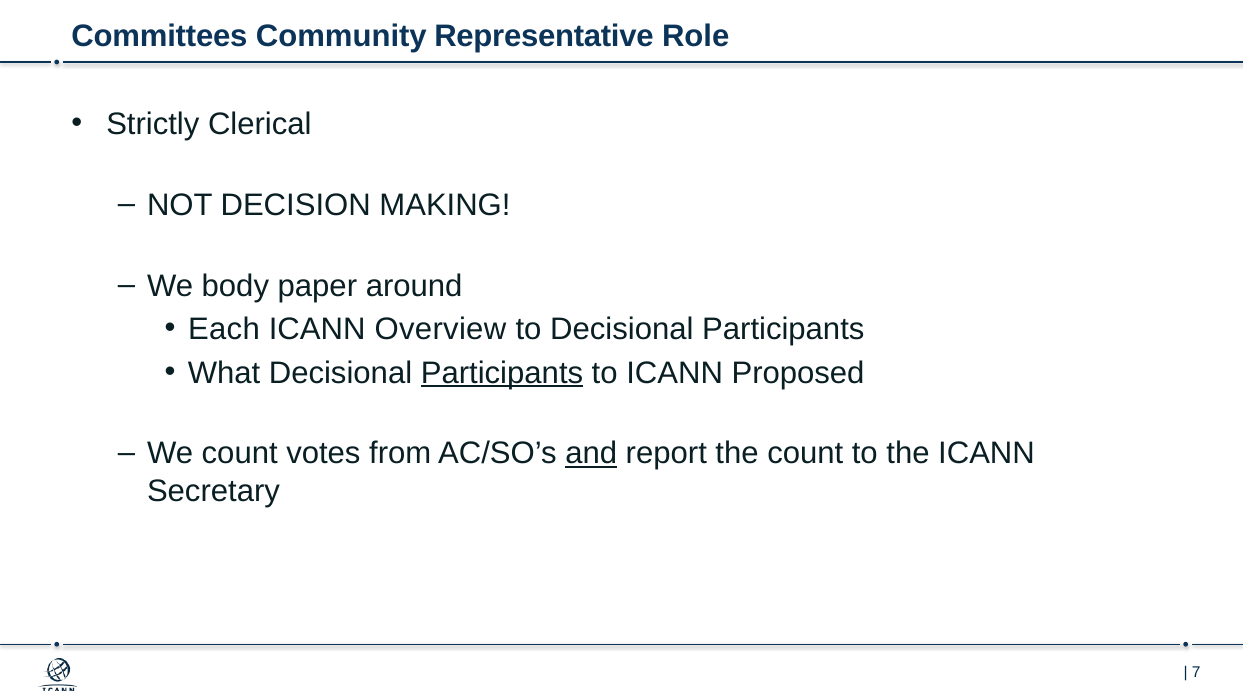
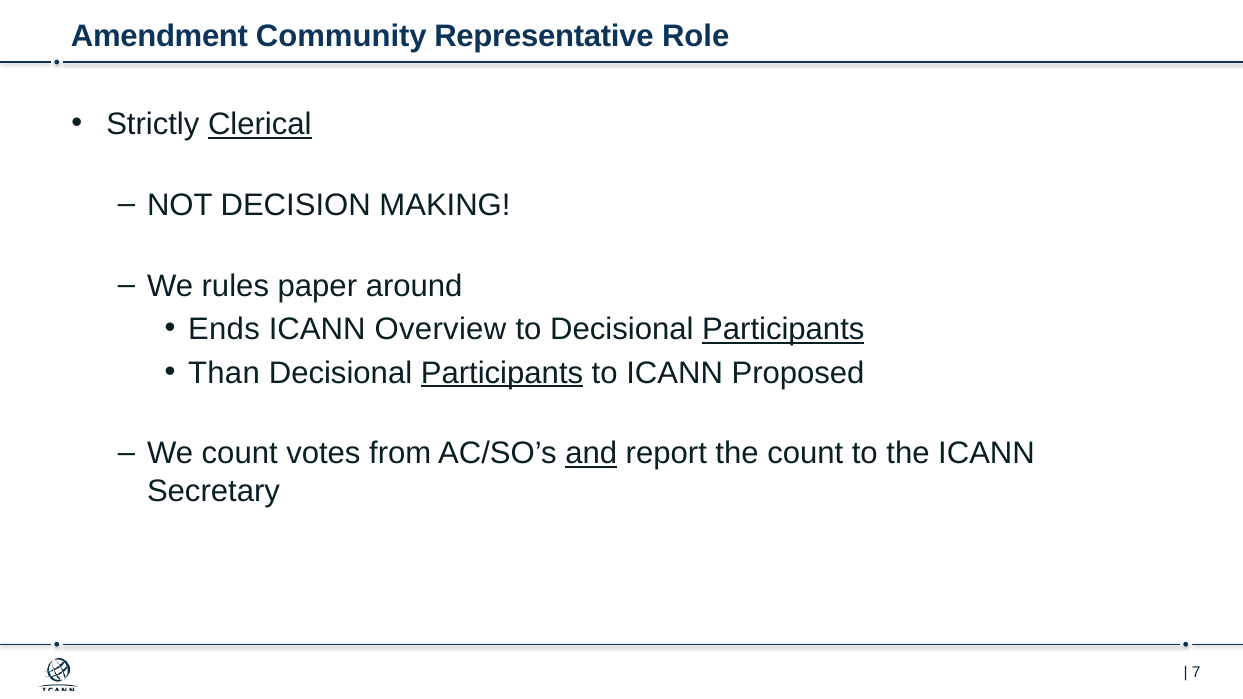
Committees: Committees -> Amendment (159, 36)
Clerical underline: none -> present (260, 124)
body: body -> rules (235, 286)
Each: Each -> Ends (224, 329)
Participants underline: none -> present (783, 329)
What: What -> Than (224, 373)
